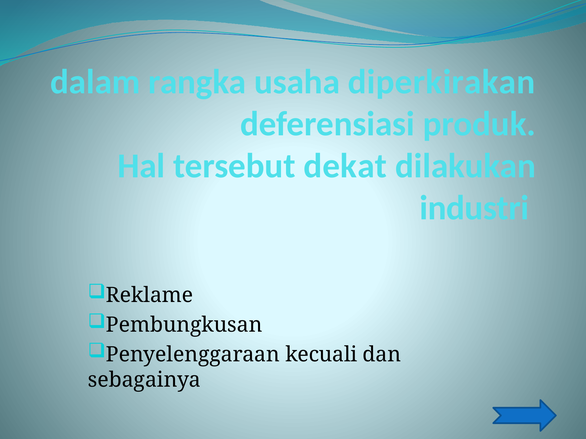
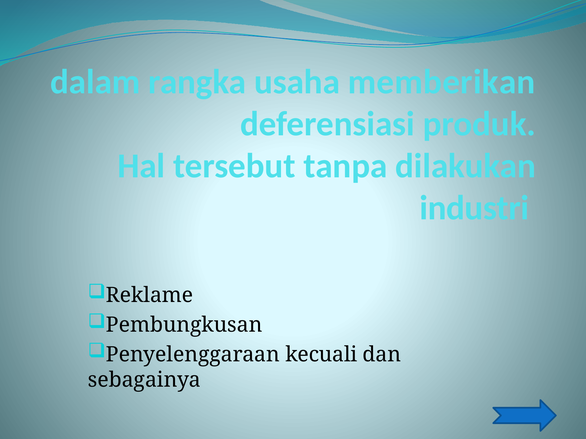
diperkirakan: diperkirakan -> memberikan (442, 82)
dekat: dekat -> tanpa (345, 166)
